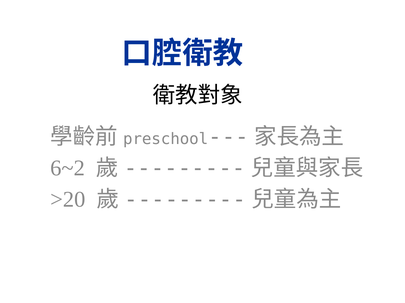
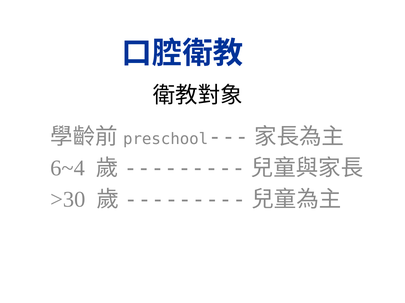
6~2: 6~2 -> 6~4 (68, 169)
>20: >20 -> >30 (68, 200)
